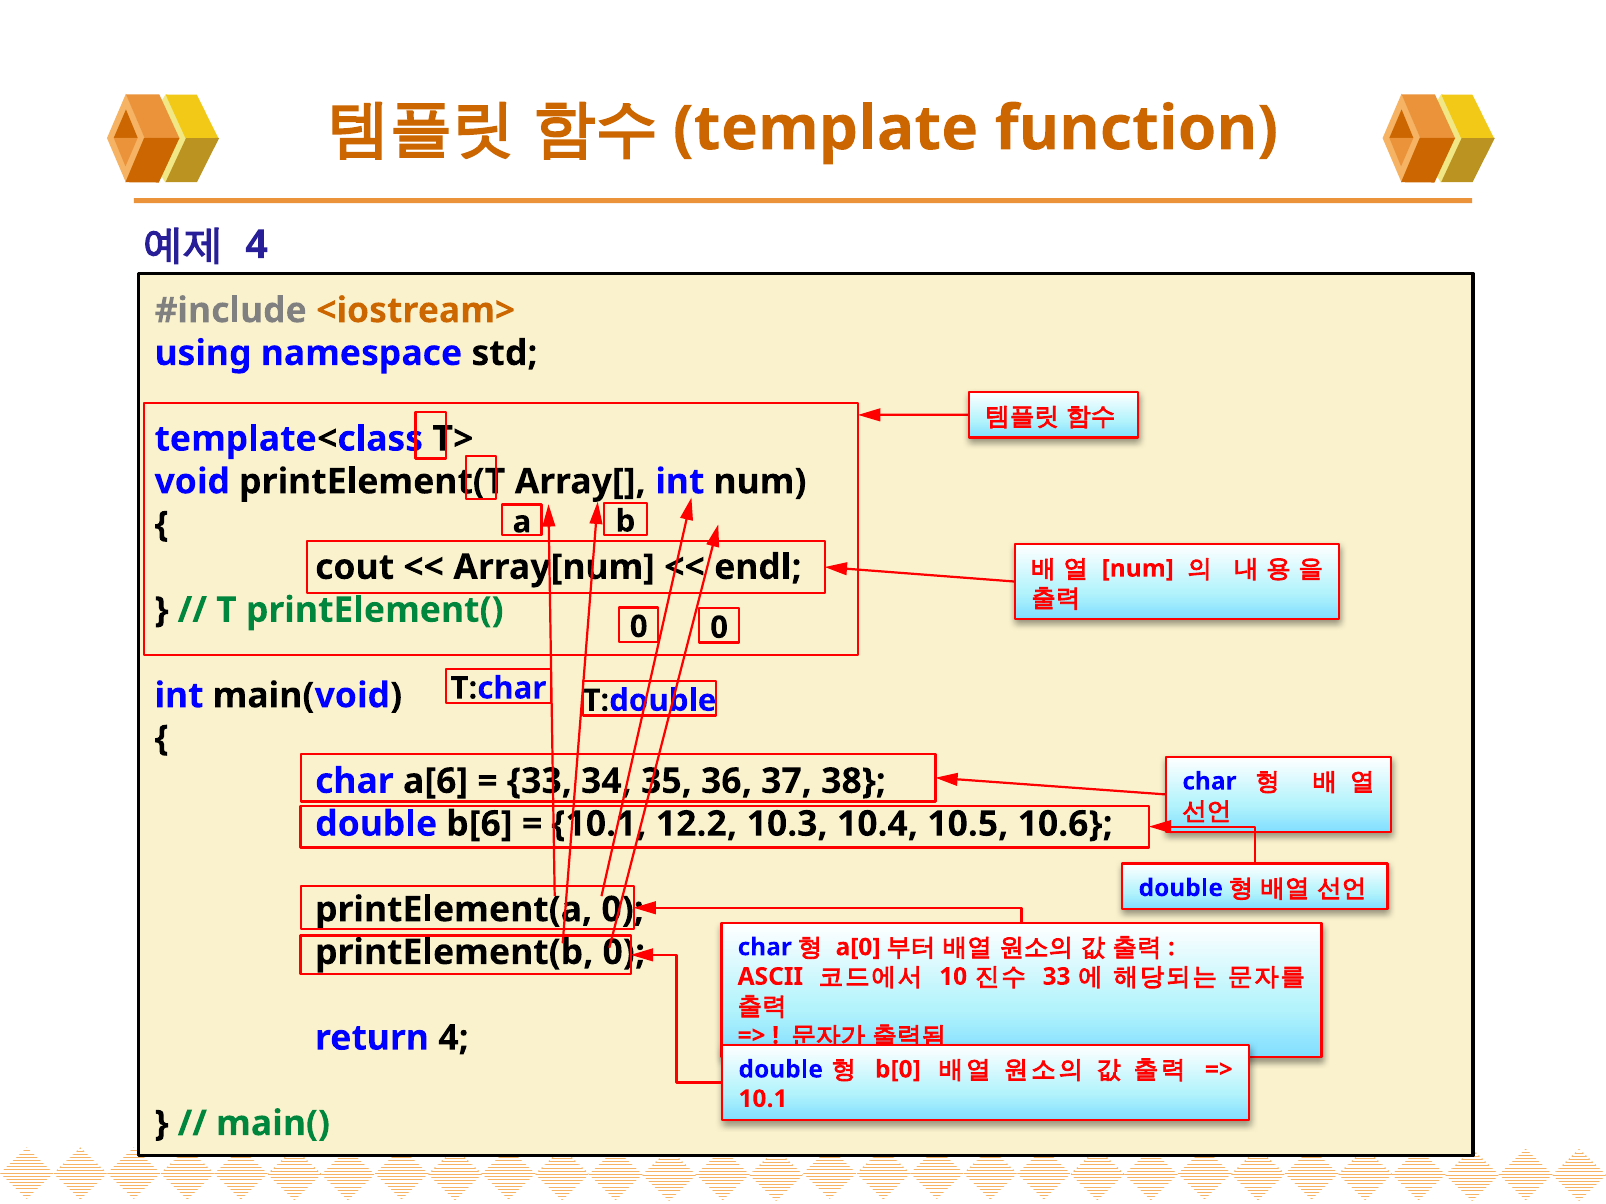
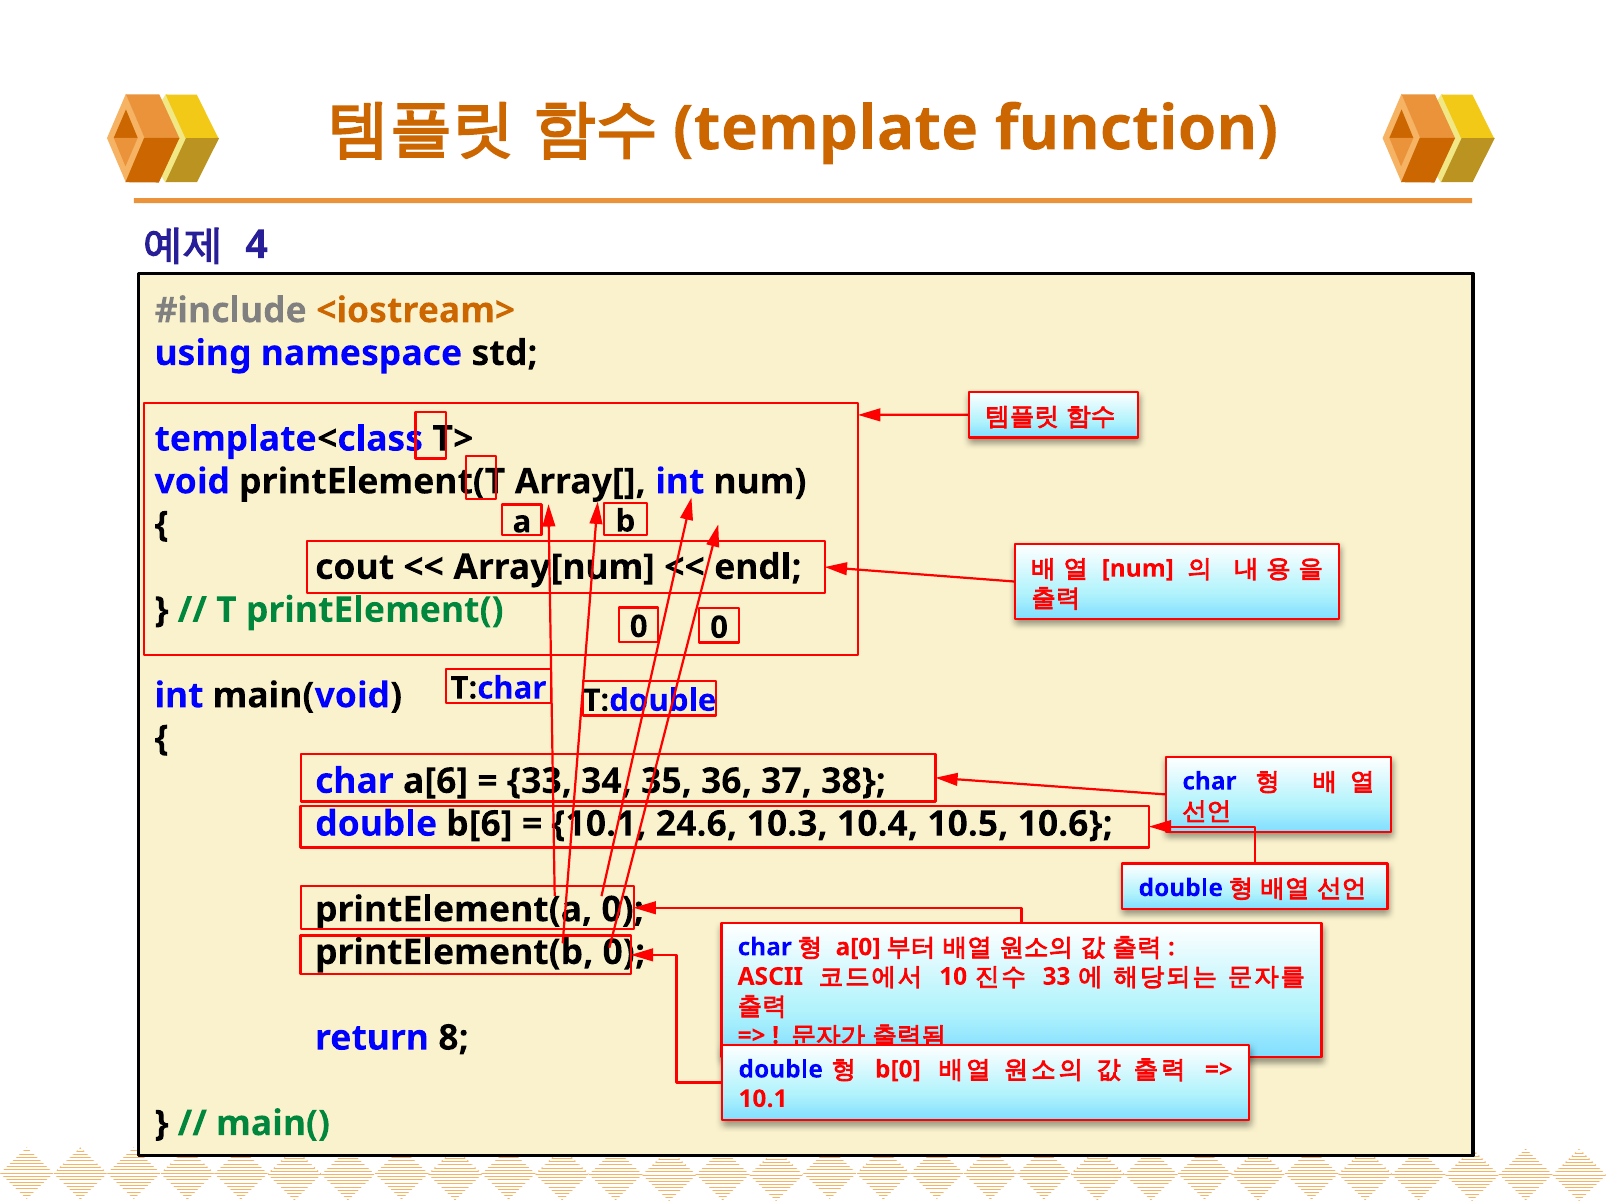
12.2: 12.2 -> 24.6 (696, 824)
return 4: 4 -> 8 (453, 1038)
